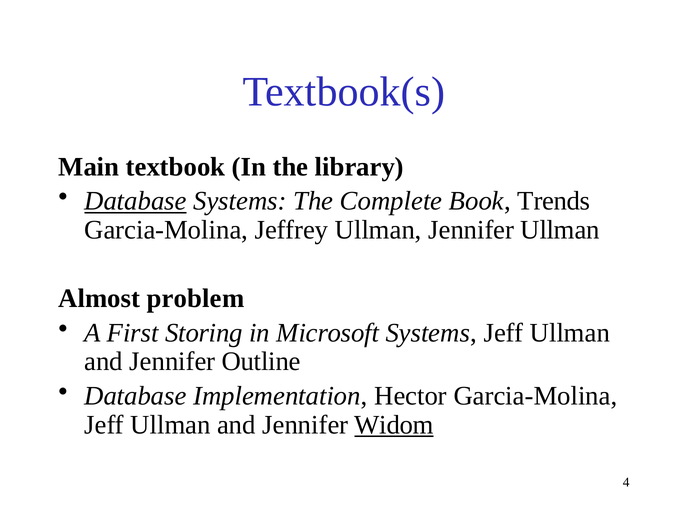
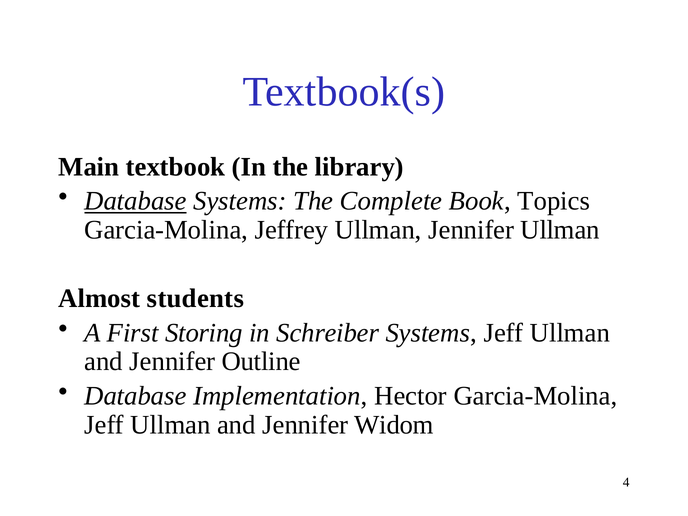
Trends: Trends -> Topics (554, 201)
problem: problem -> students (195, 298)
Microsoft: Microsoft -> Schreiber (328, 333)
Widom underline: present -> none (394, 425)
